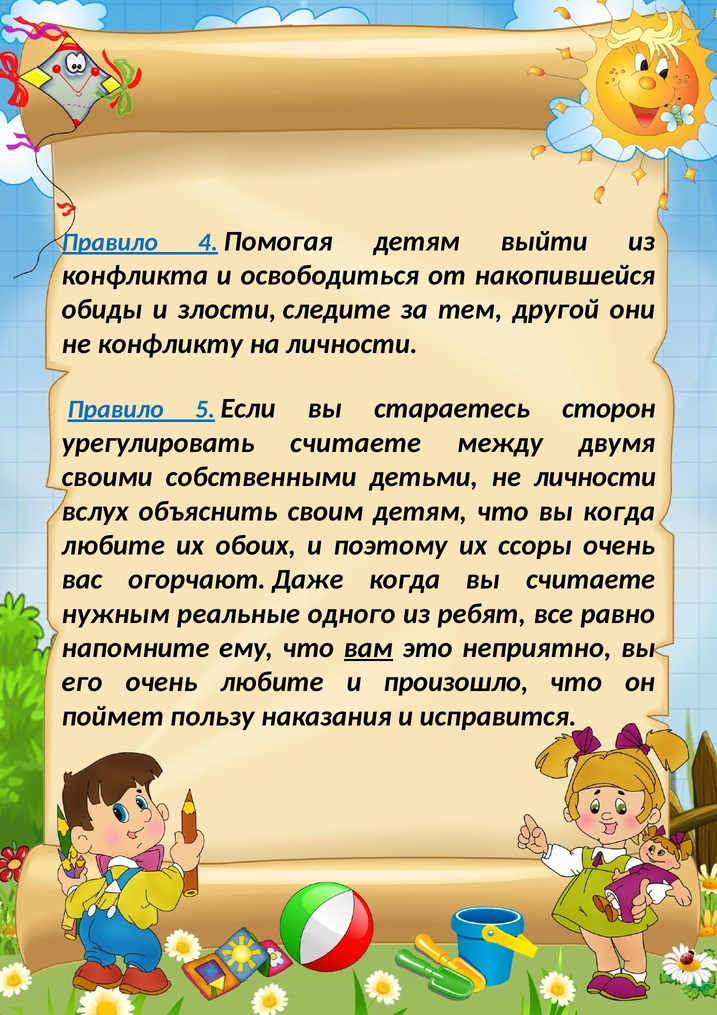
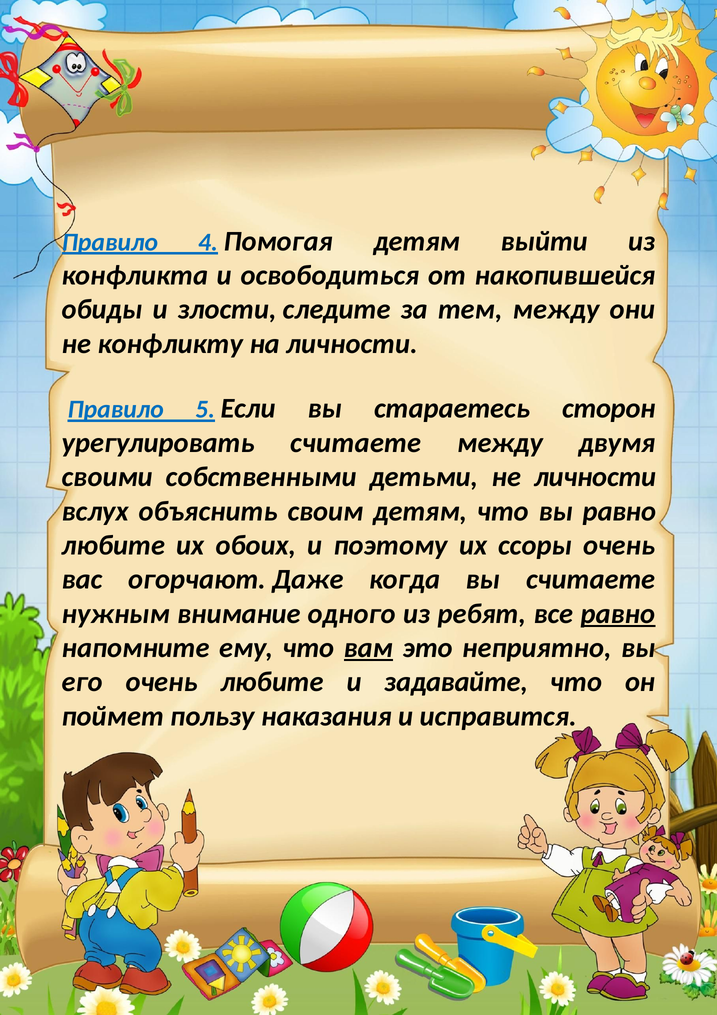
тем другой: другой -> между (556, 309)
вы когда: когда -> равно (619, 511)
реальные: реальные -> внимание (239, 613)
равно underline: none -> present (618, 613)
произошло: произошло -> задавайте (456, 681)
